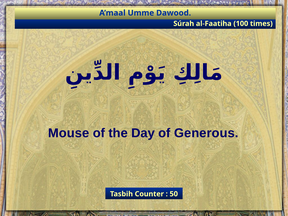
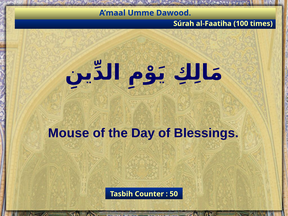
Generous: Generous -> Blessings (206, 133)
